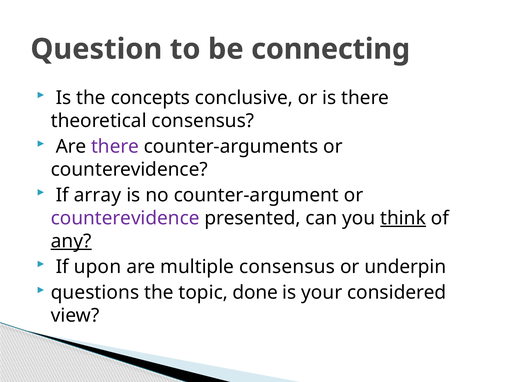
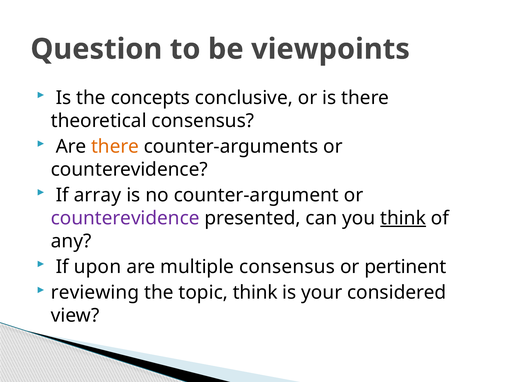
connecting: connecting -> viewpoints (331, 49)
there colour: purple -> orange (115, 146)
any underline: present -> none (71, 241)
underpin: underpin -> pertinent (405, 267)
questions: questions -> reviewing (95, 292)
topic done: done -> think (255, 292)
